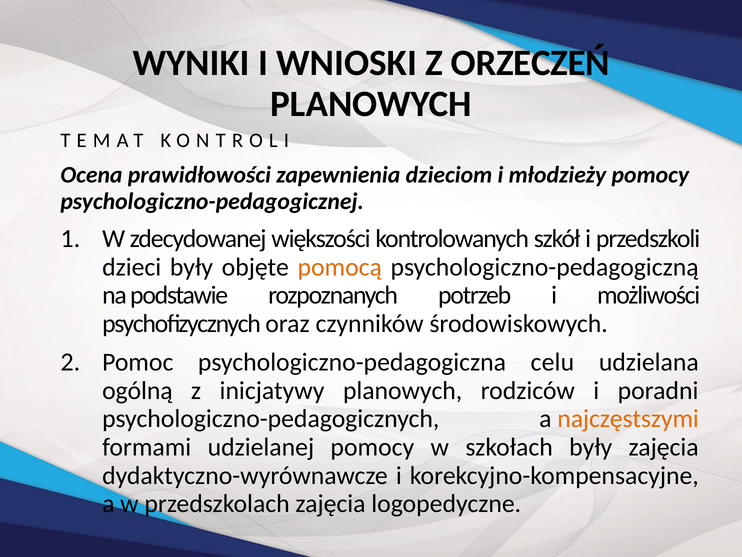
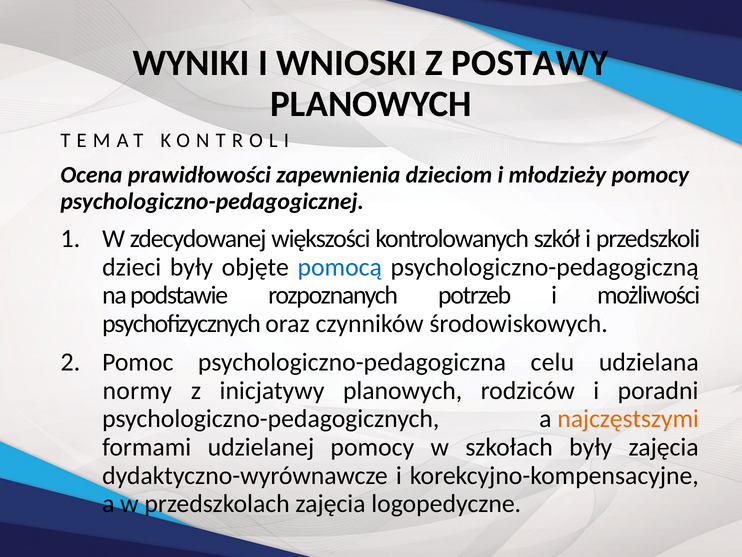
ORZECZEŃ: ORZECZEŃ -> POSTAWY (530, 63)
pomocą colour: orange -> blue (340, 267)
ogólną: ogólną -> normy (137, 390)
